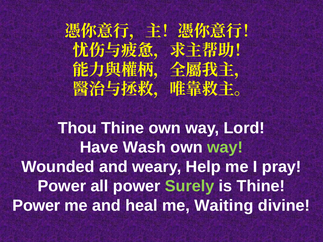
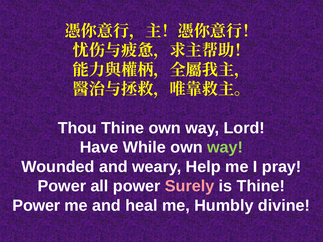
Wash: Wash -> While (144, 148)
Surely colour: light green -> pink (190, 186)
Waiting: Waiting -> Humbly (224, 206)
